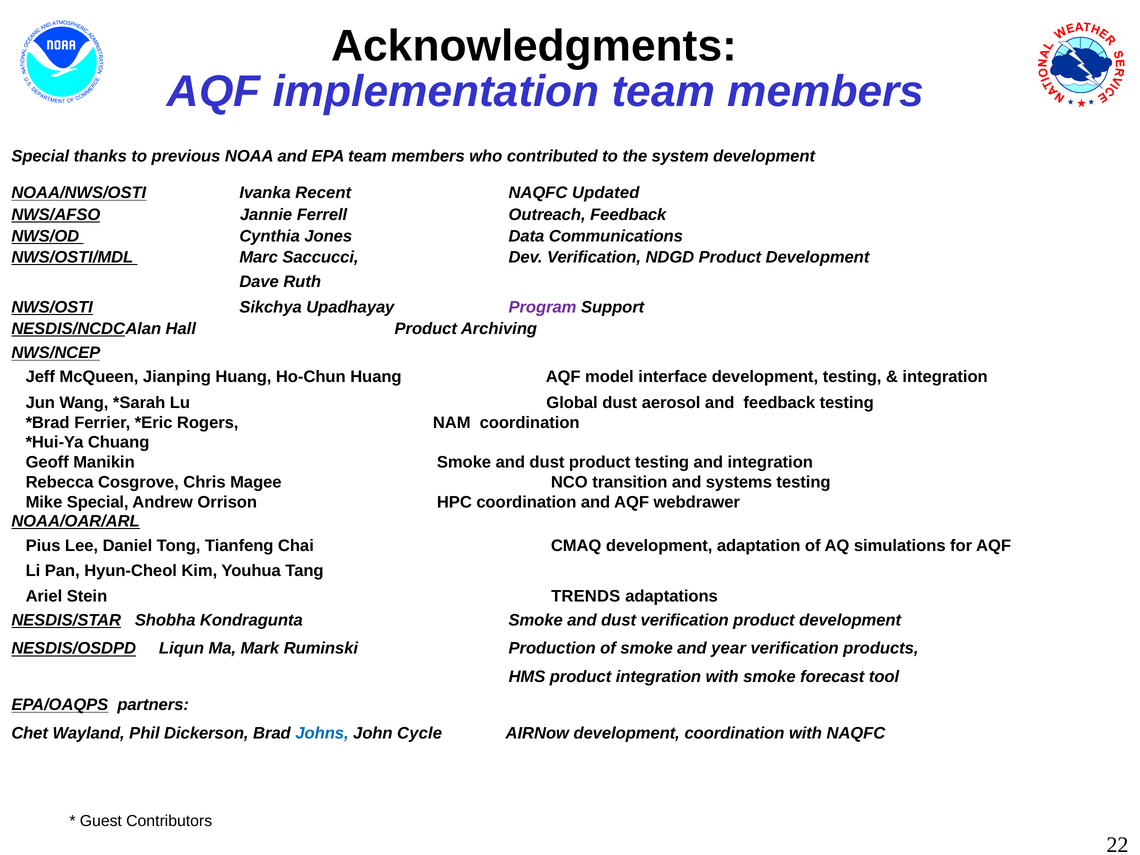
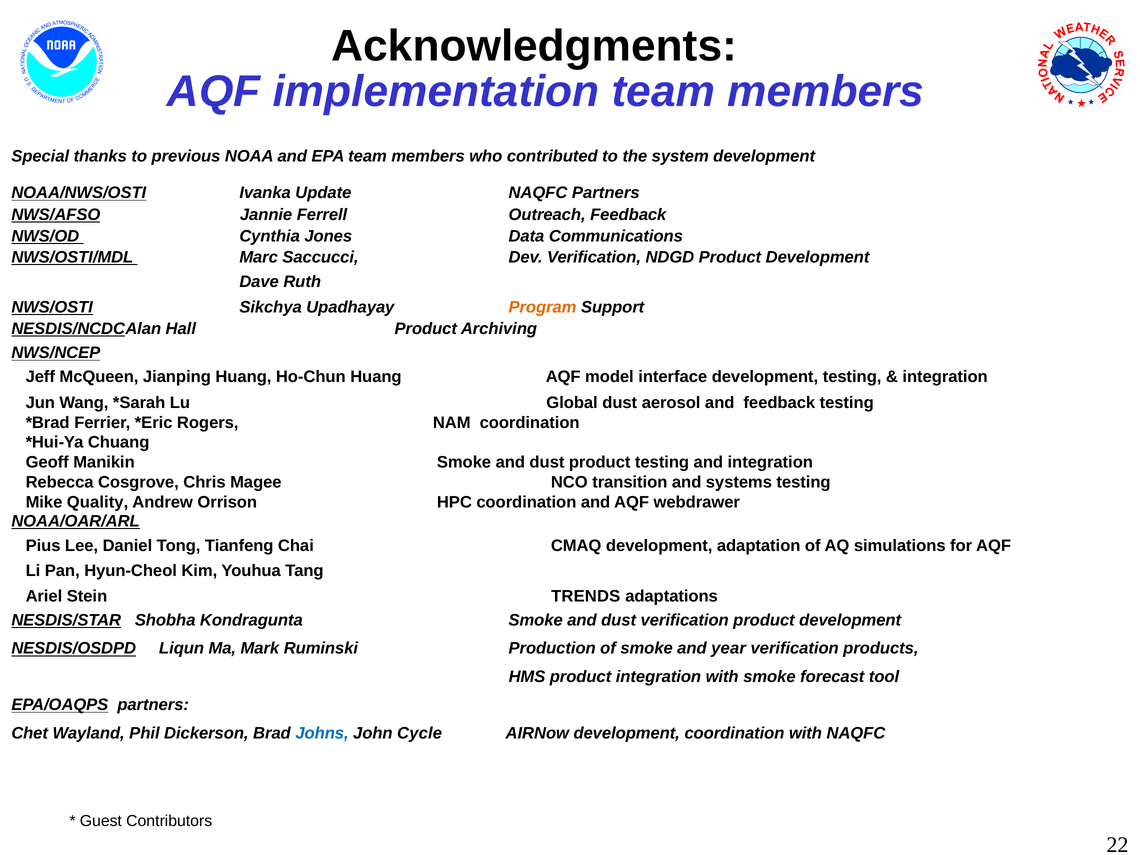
Recent: Recent -> Update (323, 193)
NAQFC Updated: Updated -> Partners (606, 193)
Program colour: purple -> orange (543, 307)
Mike Special: Special -> Quality (98, 502)
